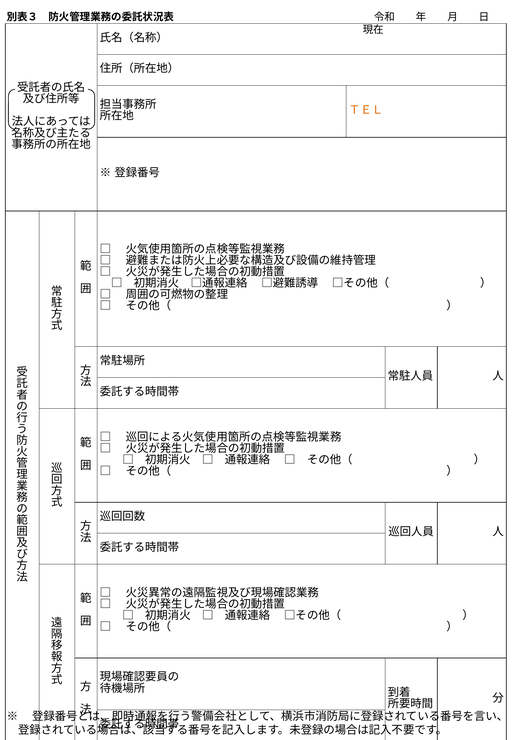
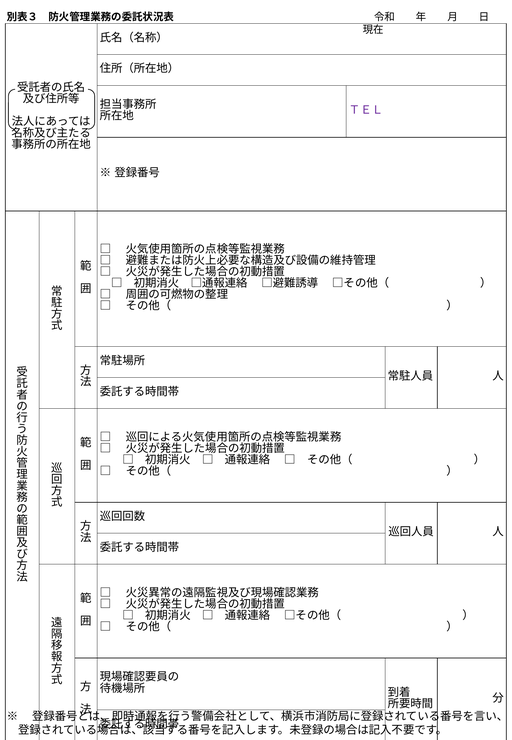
ＴＥＬ colour: orange -> purple (366, 110)
